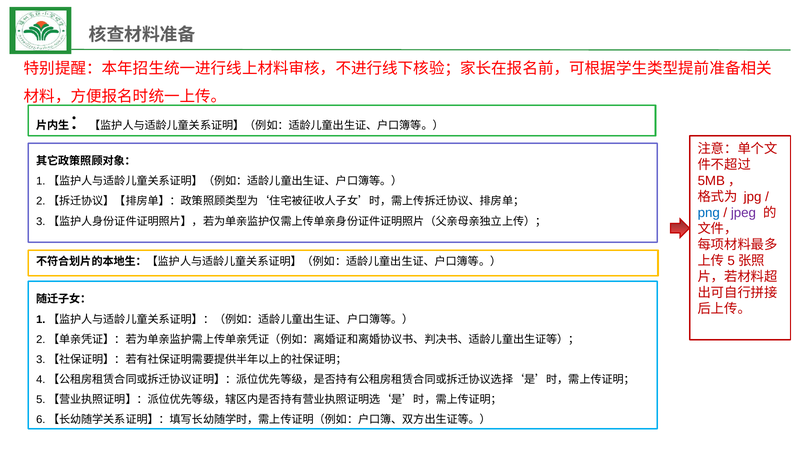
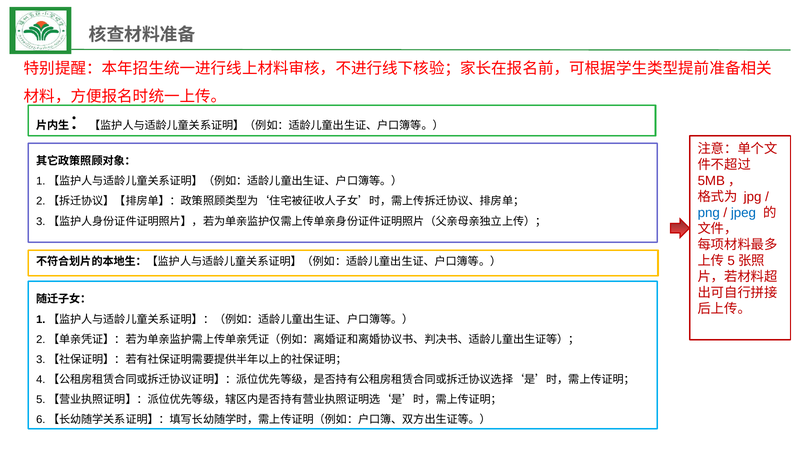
jpeg colour: purple -> blue (743, 213)
